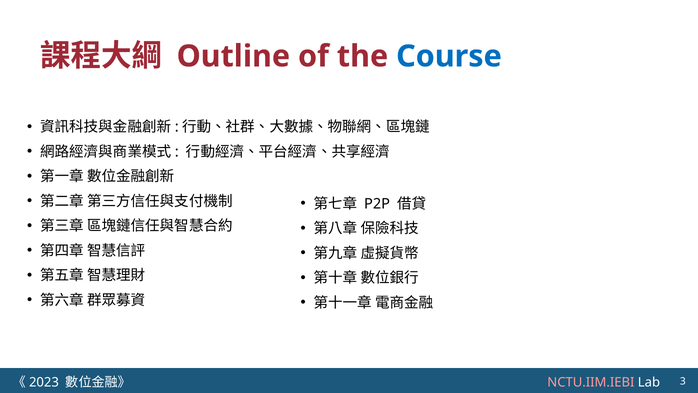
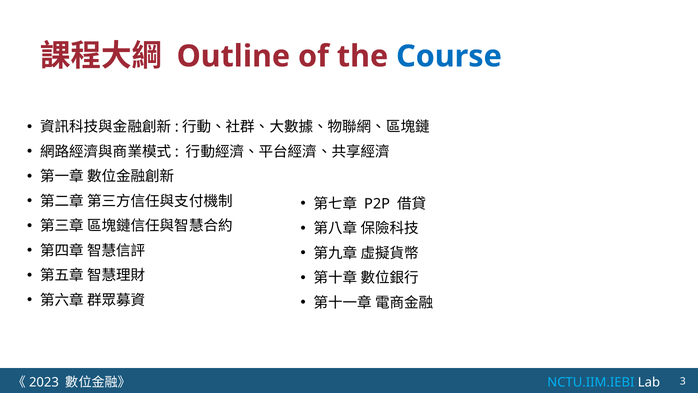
NCTU.IIM.IEBI colour: pink -> light blue (591, 382)
